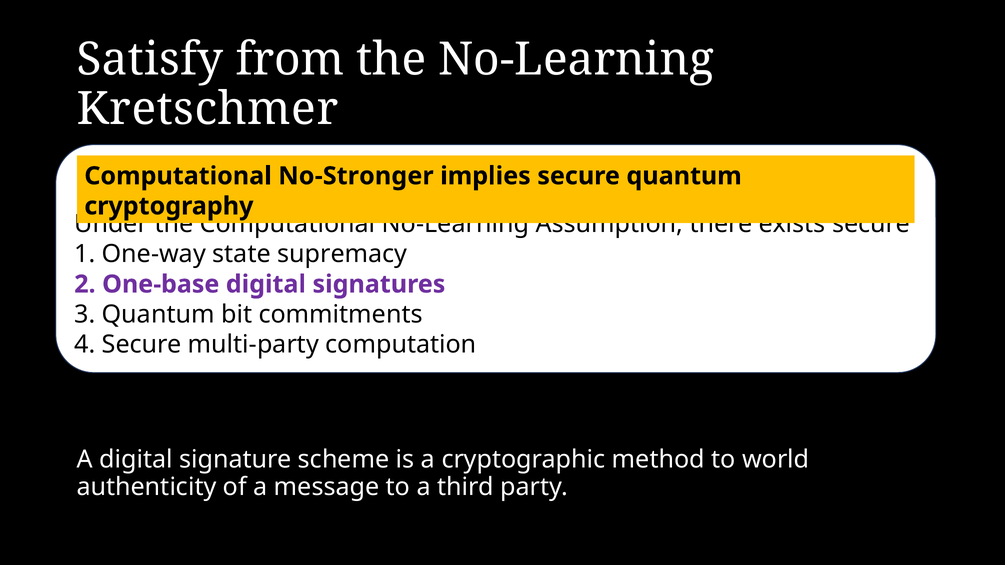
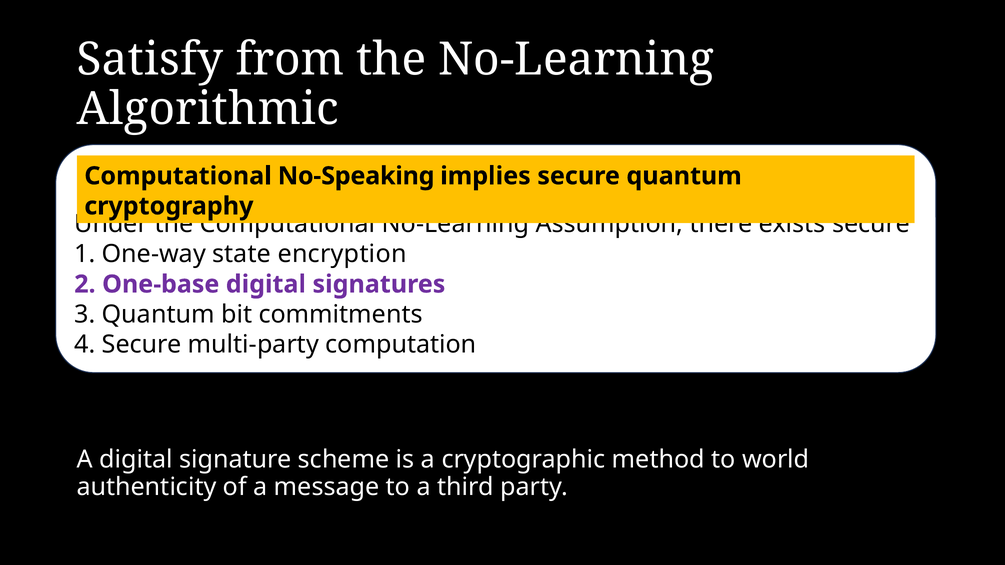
Kretschmer: Kretschmer -> Algorithmic (208, 109)
No-Stronger: No-Stronger -> No-Speaking (356, 176)
supremacy: supremacy -> encryption (342, 254)
